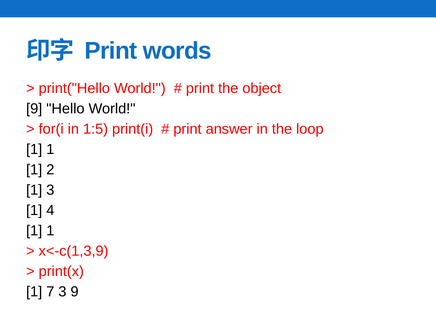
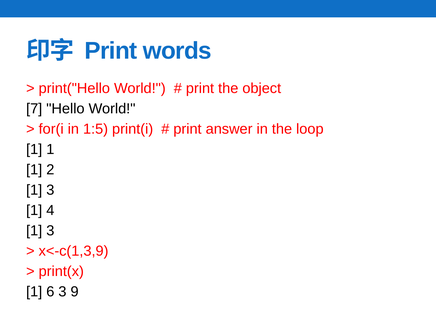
9: 9 -> 7 (34, 109)
1: 1 -> 3 (50, 231)
7: 7 -> 6 (50, 292)
